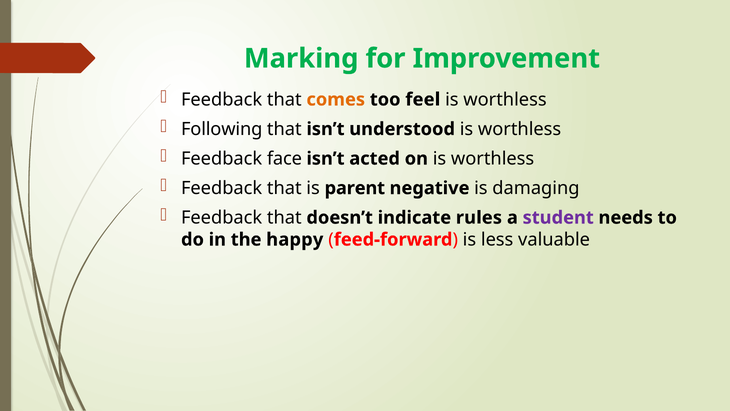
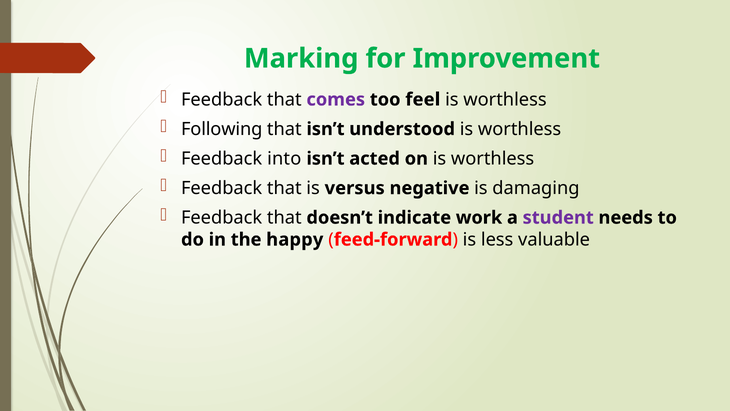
comes colour: orange -> purple (336, 99)
face: face -> into (284, 158)
parent: parent -> versus (355, 188)
rules: rules -> work (479, 217)
